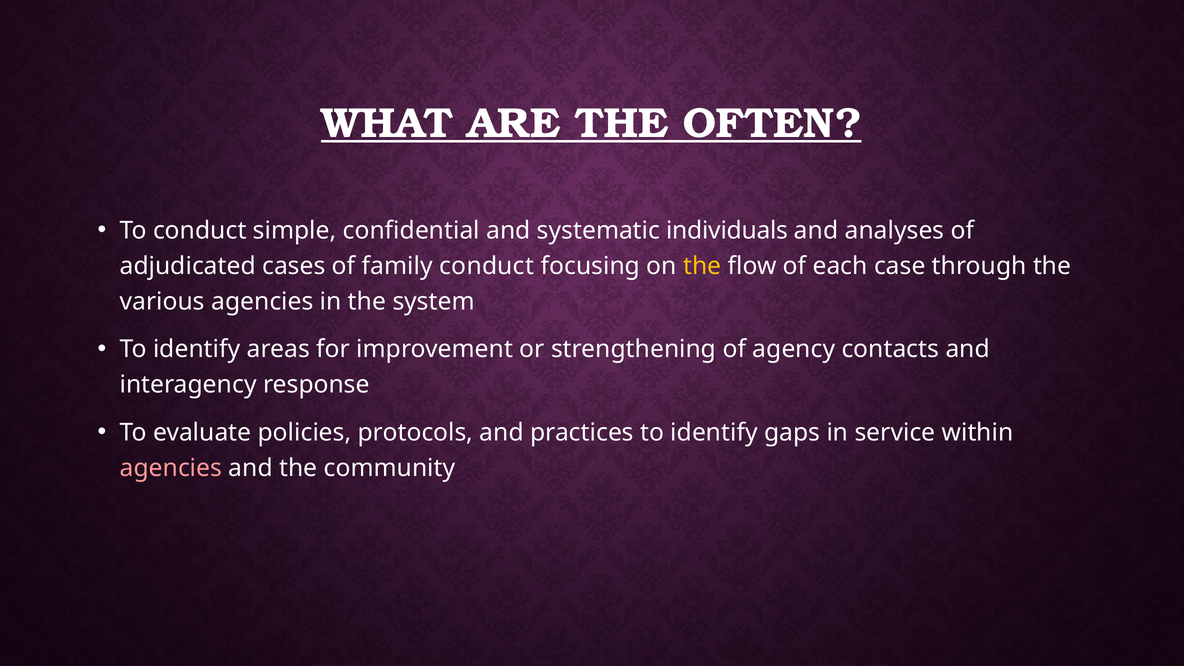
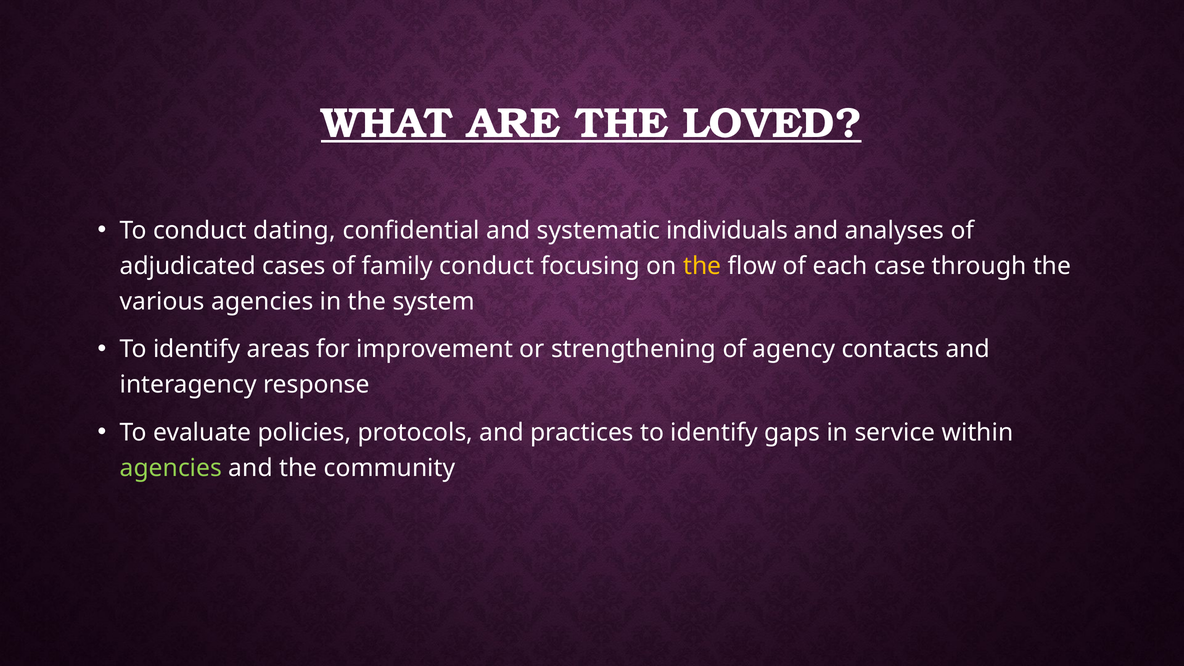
OFTEN: OFTEN -> LOVED (772, 123)
simple: simple -> dating (295, 230)
agencies colour: pink -> light green (171, 468)
